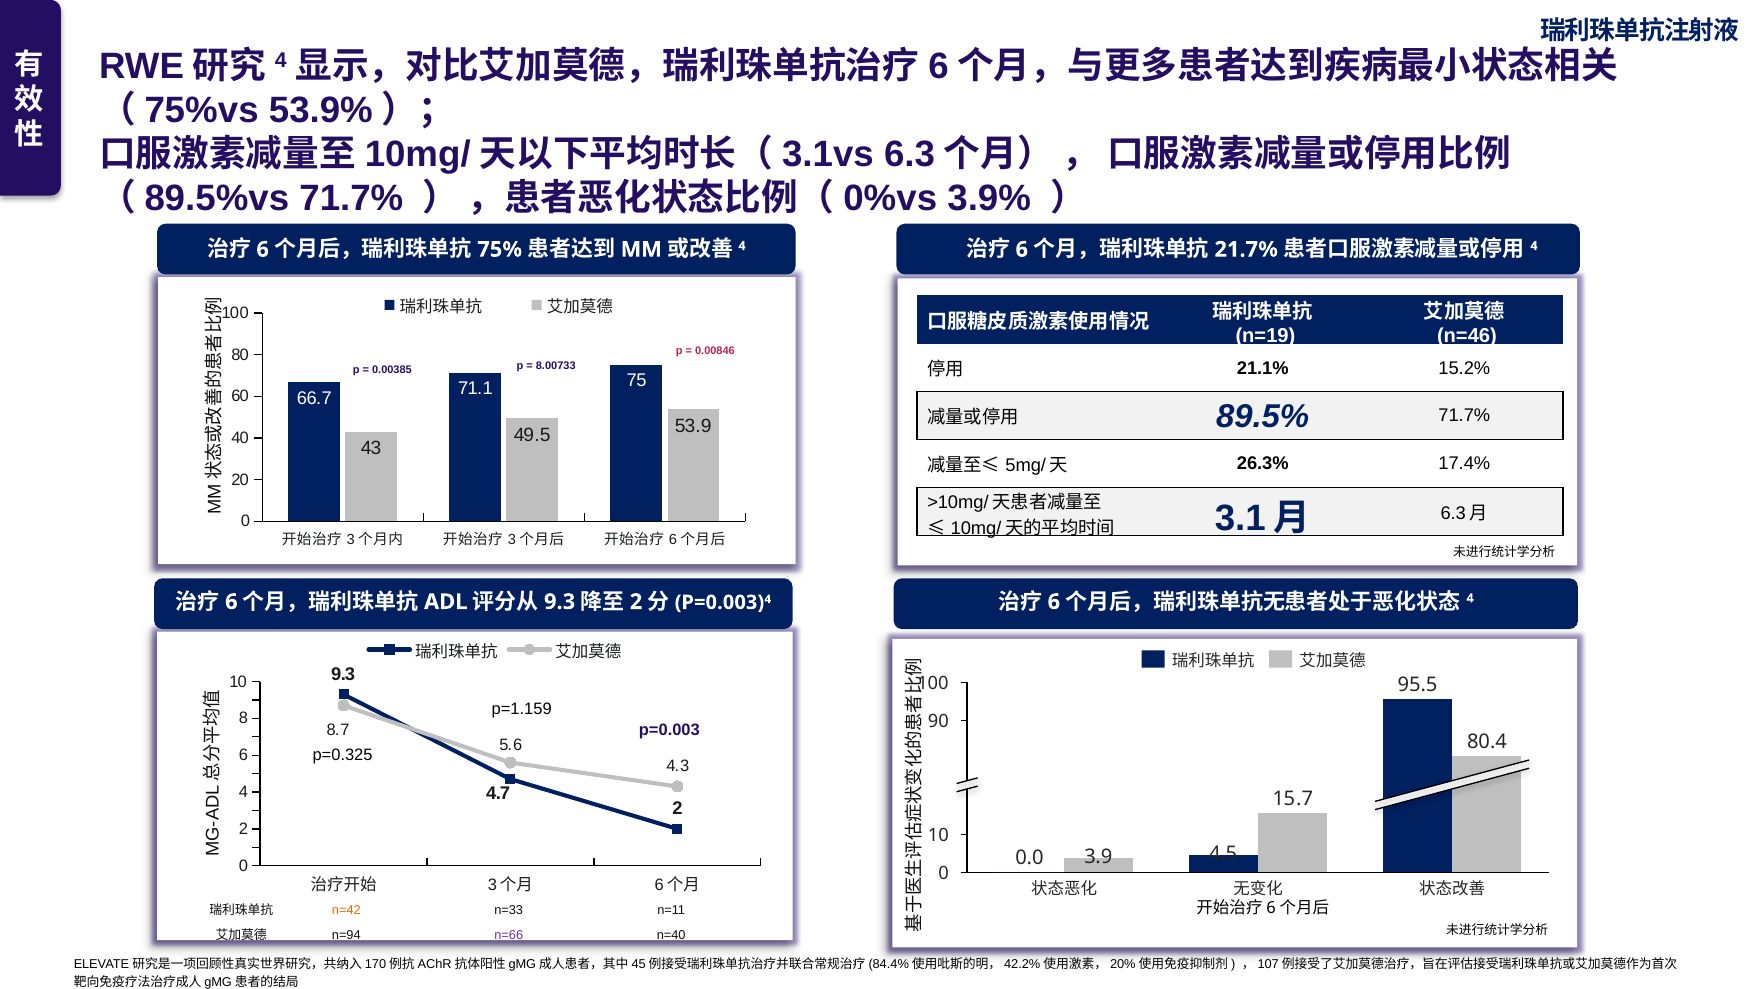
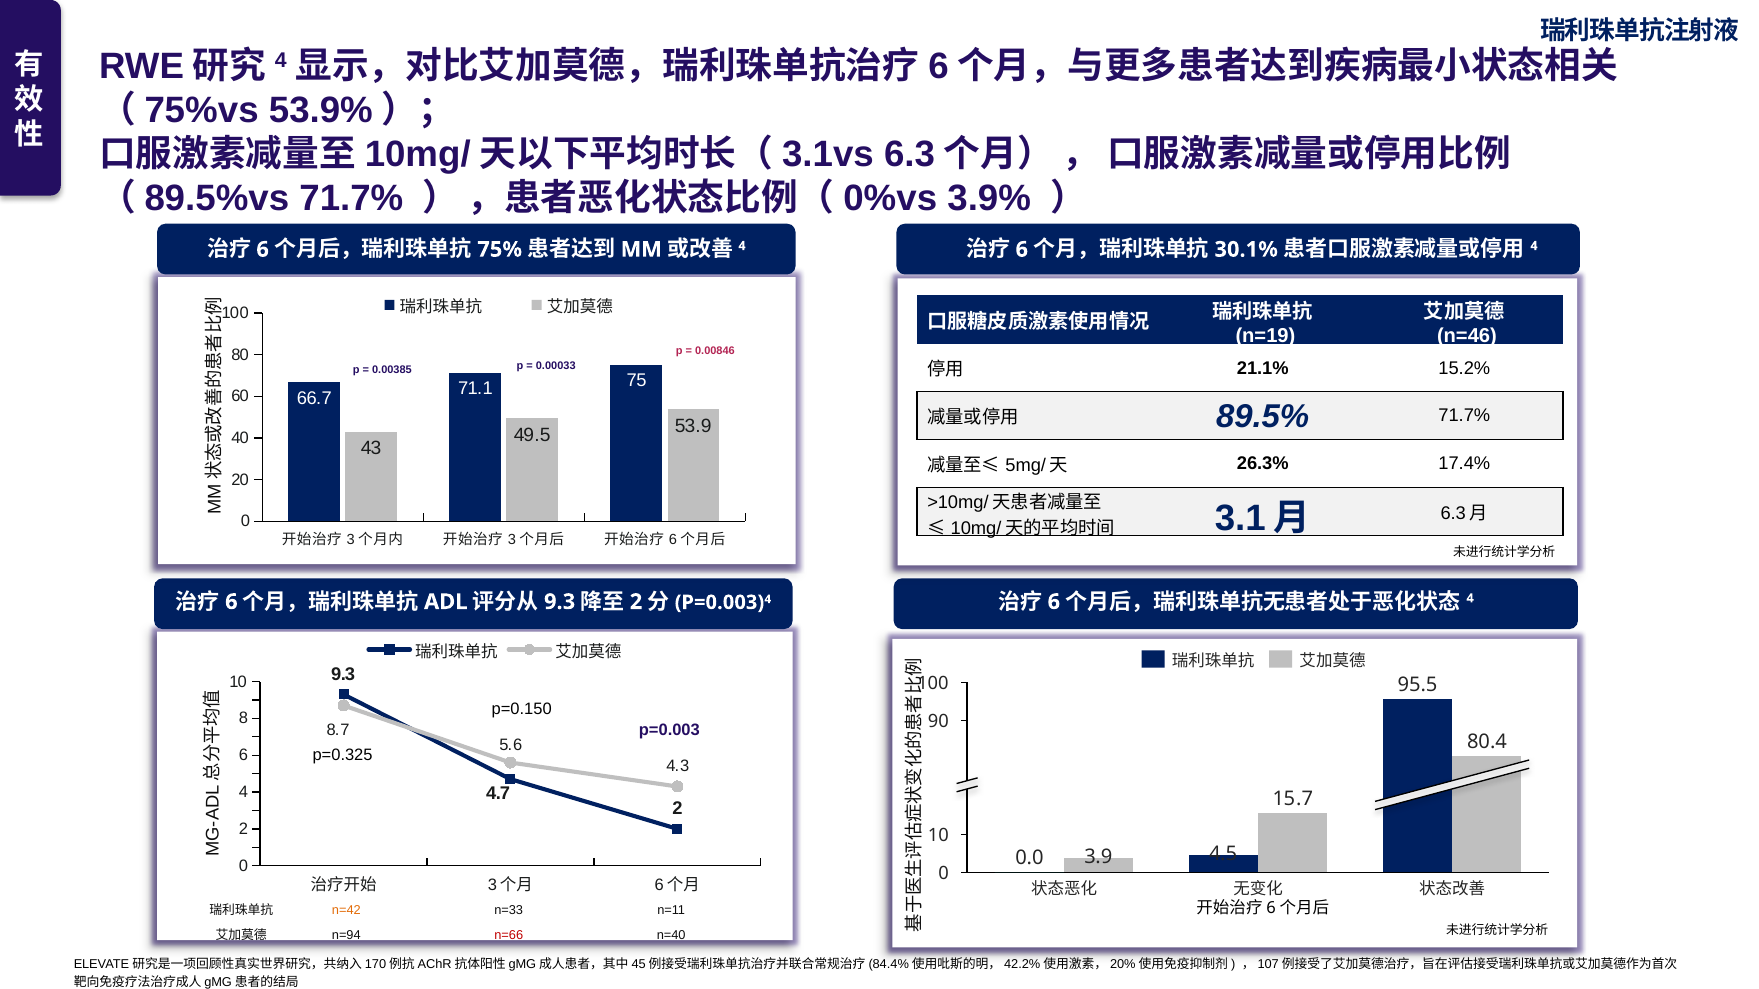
21.7%: 21.7% -> 30.1% (1246, 250)
8.00733: 8.00733 -> 0.00033 (556, 366)
p=1.159: p=1.159 -> p=0.150 (522, 710)
n=66 colour: purple -> red (509, 935)
